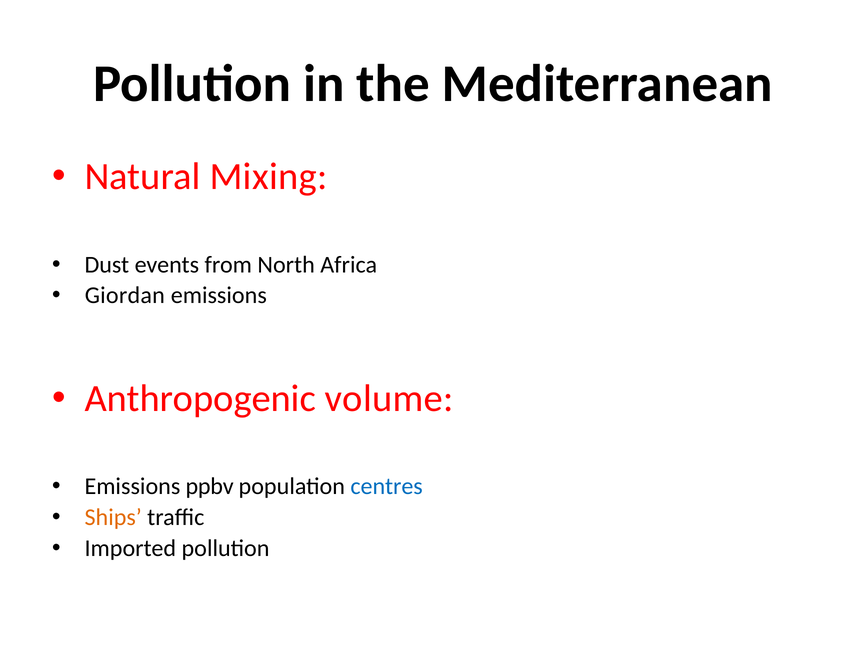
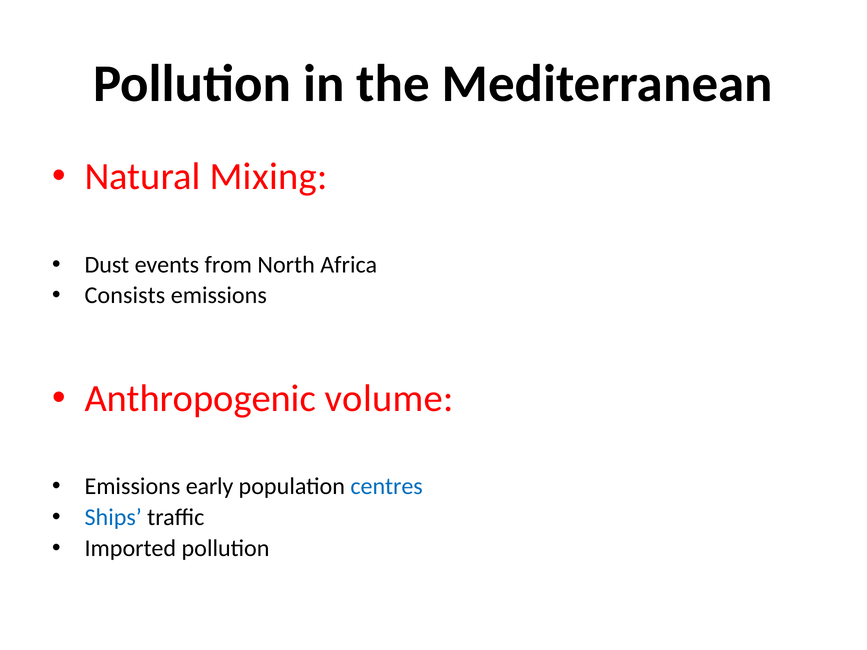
Giordan: Giordan -> Consists (125, 296)
ppbv: ppbv -> early (210, 487)
Ships colour: orange -> blue (113, 518)
